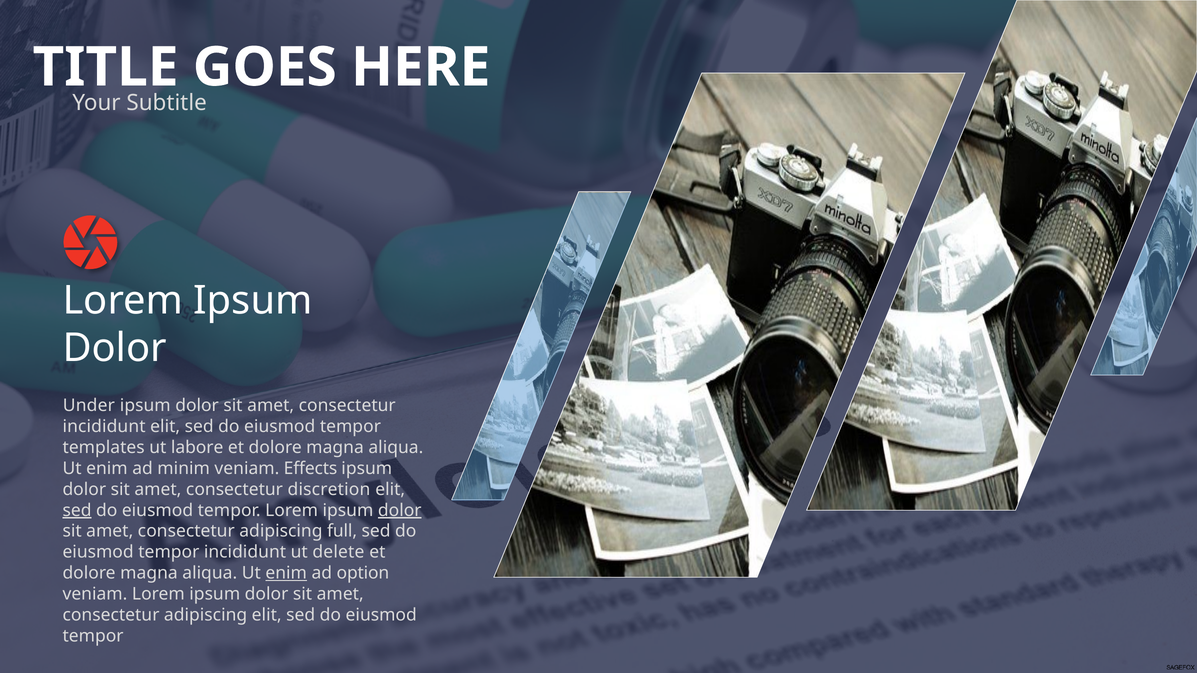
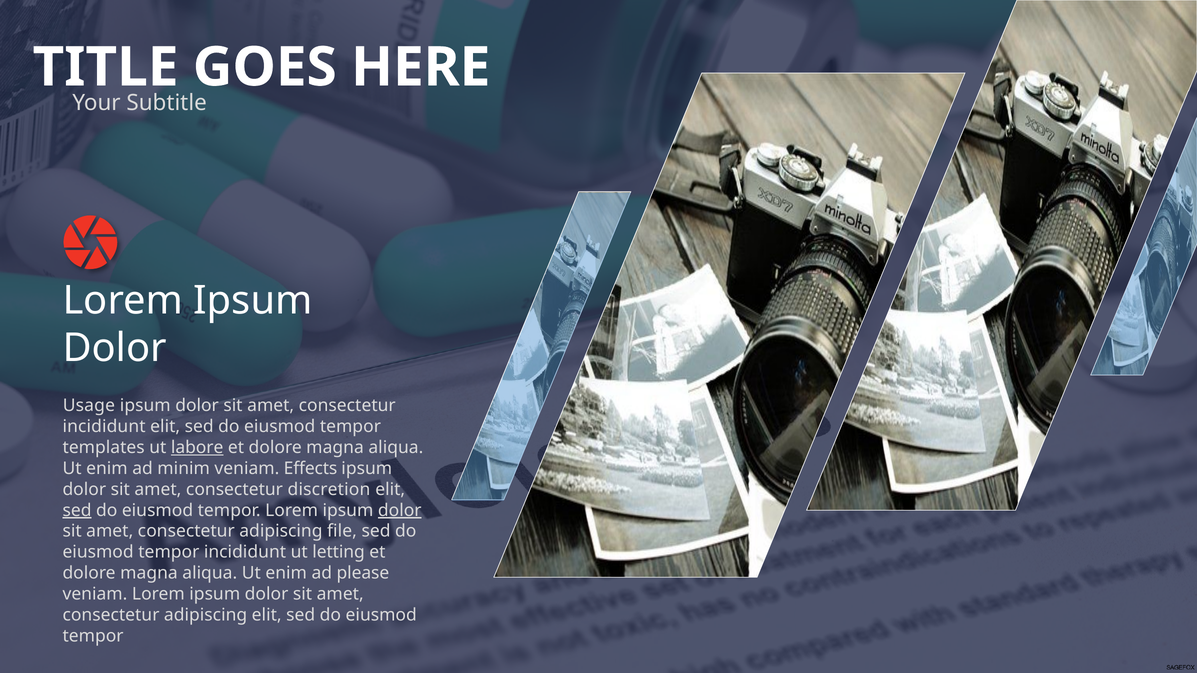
Under: Under -> Usage (89, 406)
labore underline: none -> present (197, 448)
full: full -> file (342, 531)
delete: delete -> letting (339, 552)
enim underline: present -> none (286, 573)
option: option -> please (363, 573)
